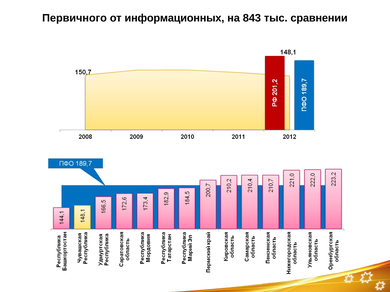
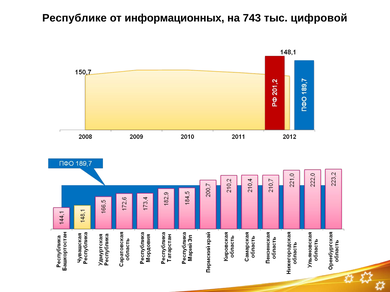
Первичного: Первичного -> Республике (74, 18)
843: 843 -> 743 (252, 18)
сравнении: сравнении -> цифровой (319, 18)
